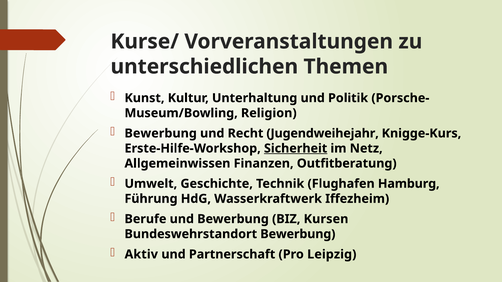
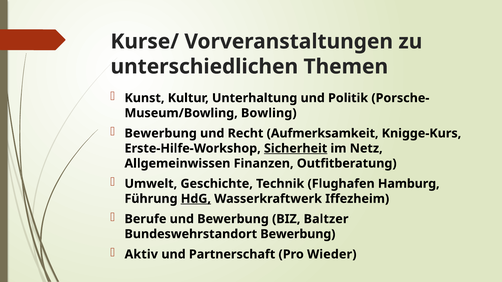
Religion: Religion -> Bowling (269, 113)
Jugendweihejahr: Jugendweihejahr -> Aufmerksamkeit (323, 134)
HdG underline: none -> present (196, 199)
Kursen: Kursen -> Baltzer (326, 219)
Leipzig: Leipzig -> Wieder (332, 255)
